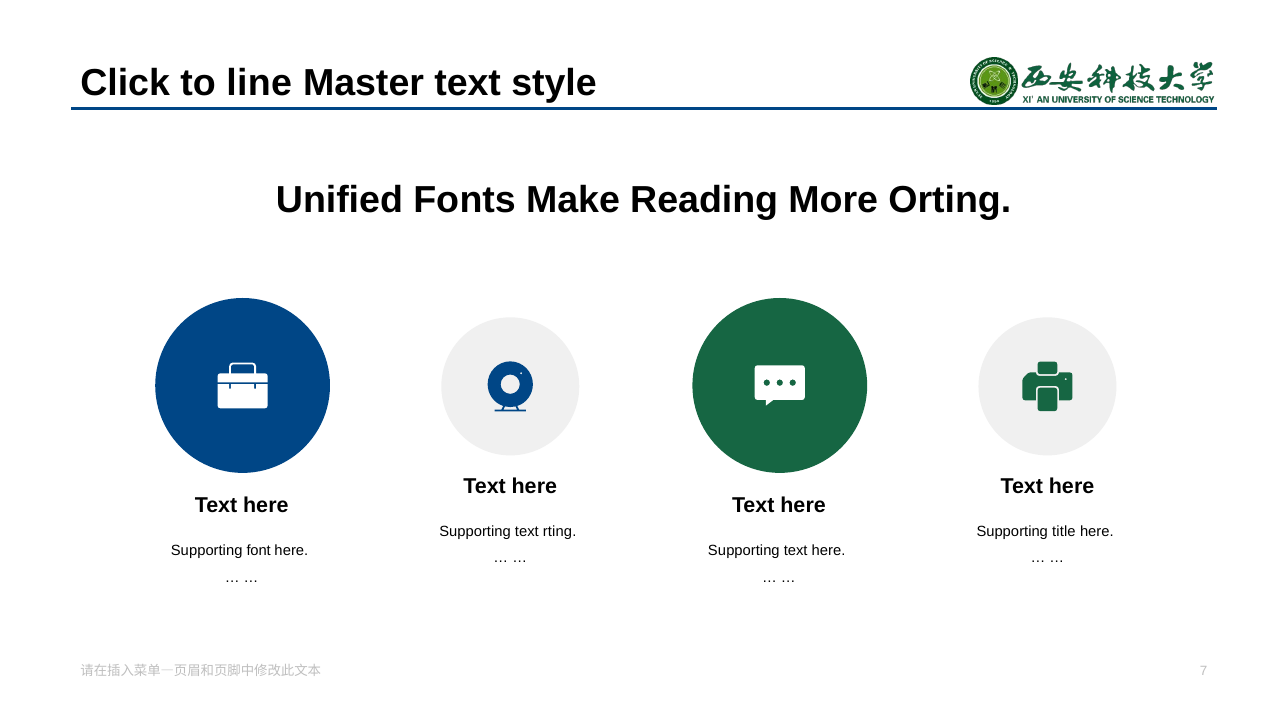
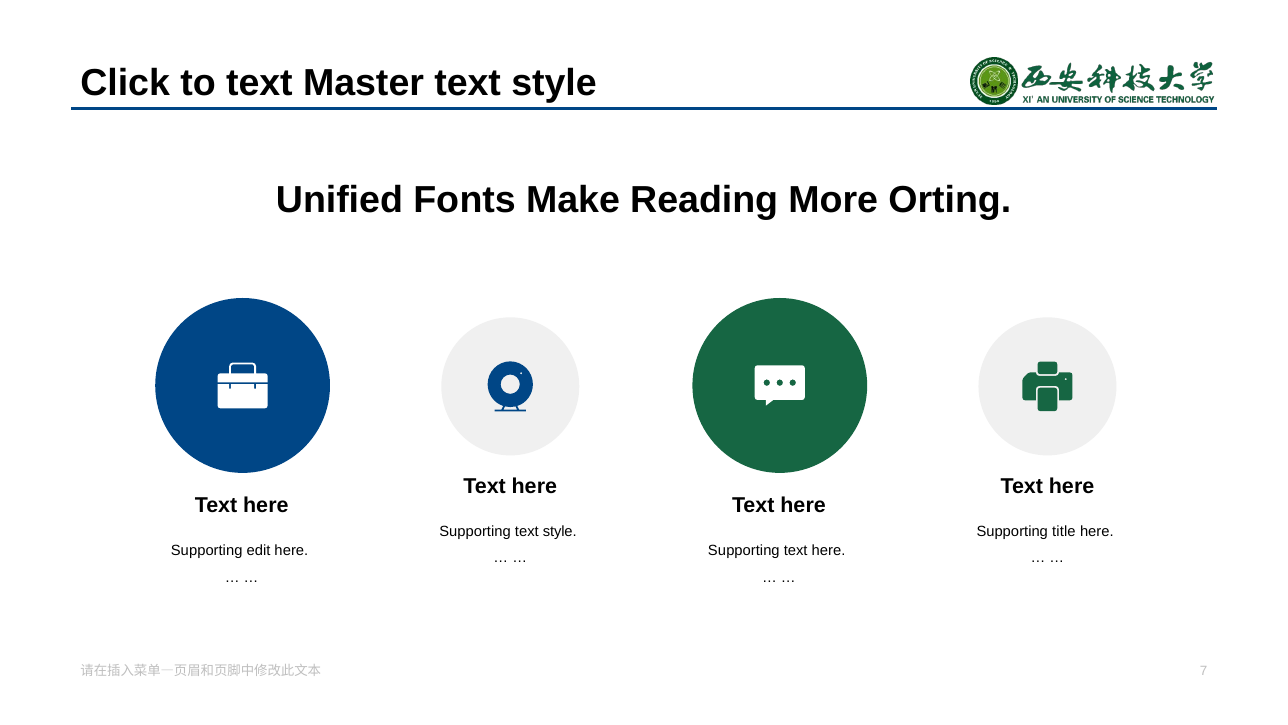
to line: line -> text (259, 83)
Supporting text rting: rting -> style (560, 531)
font: font -> edit (259, 550)
